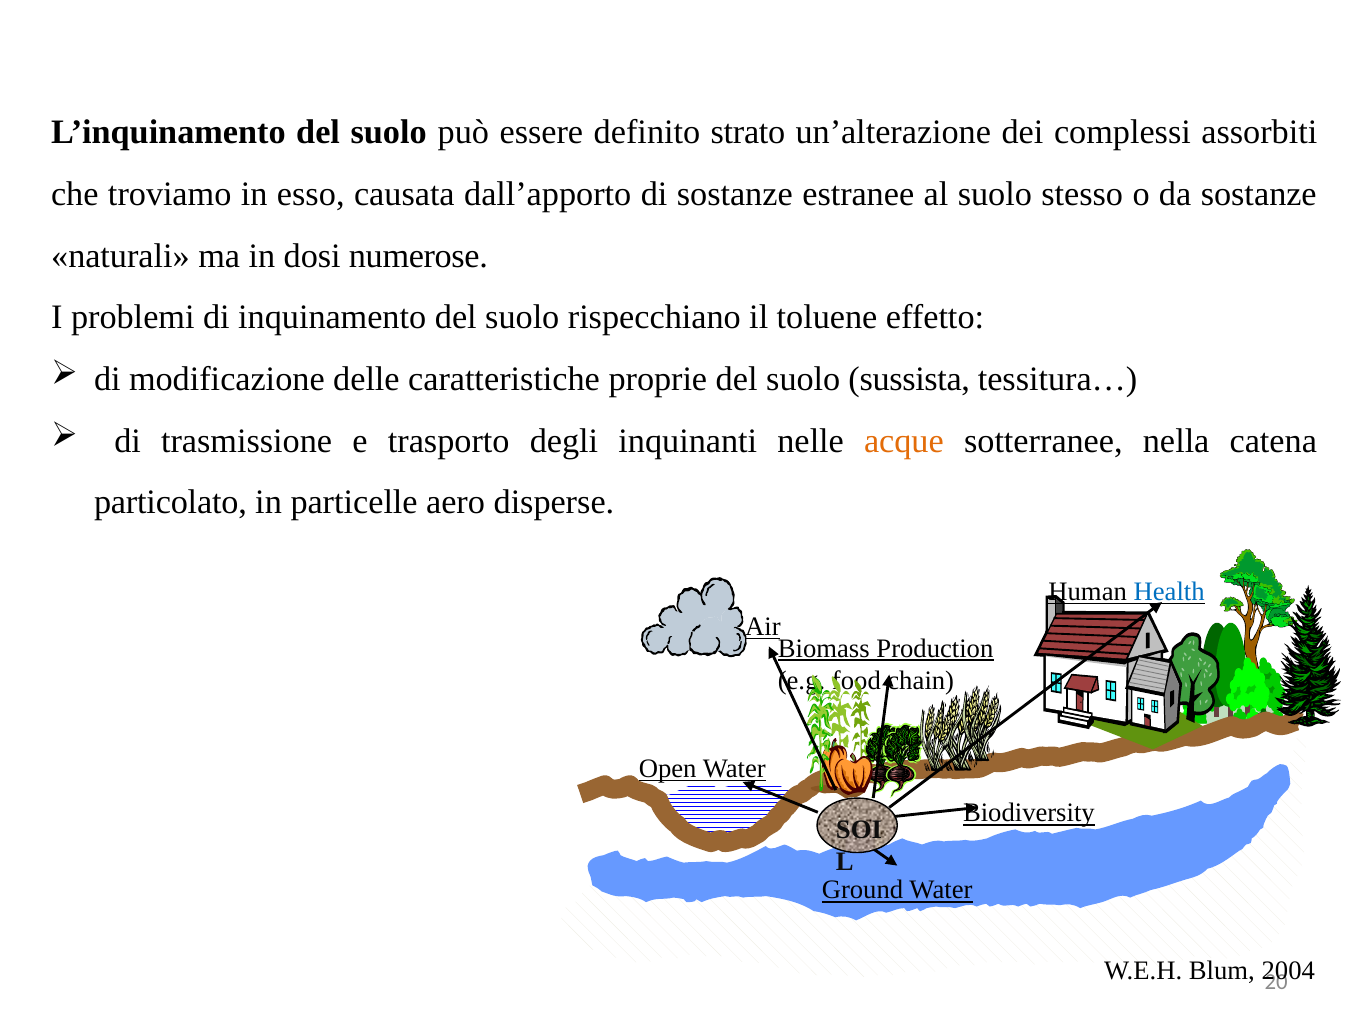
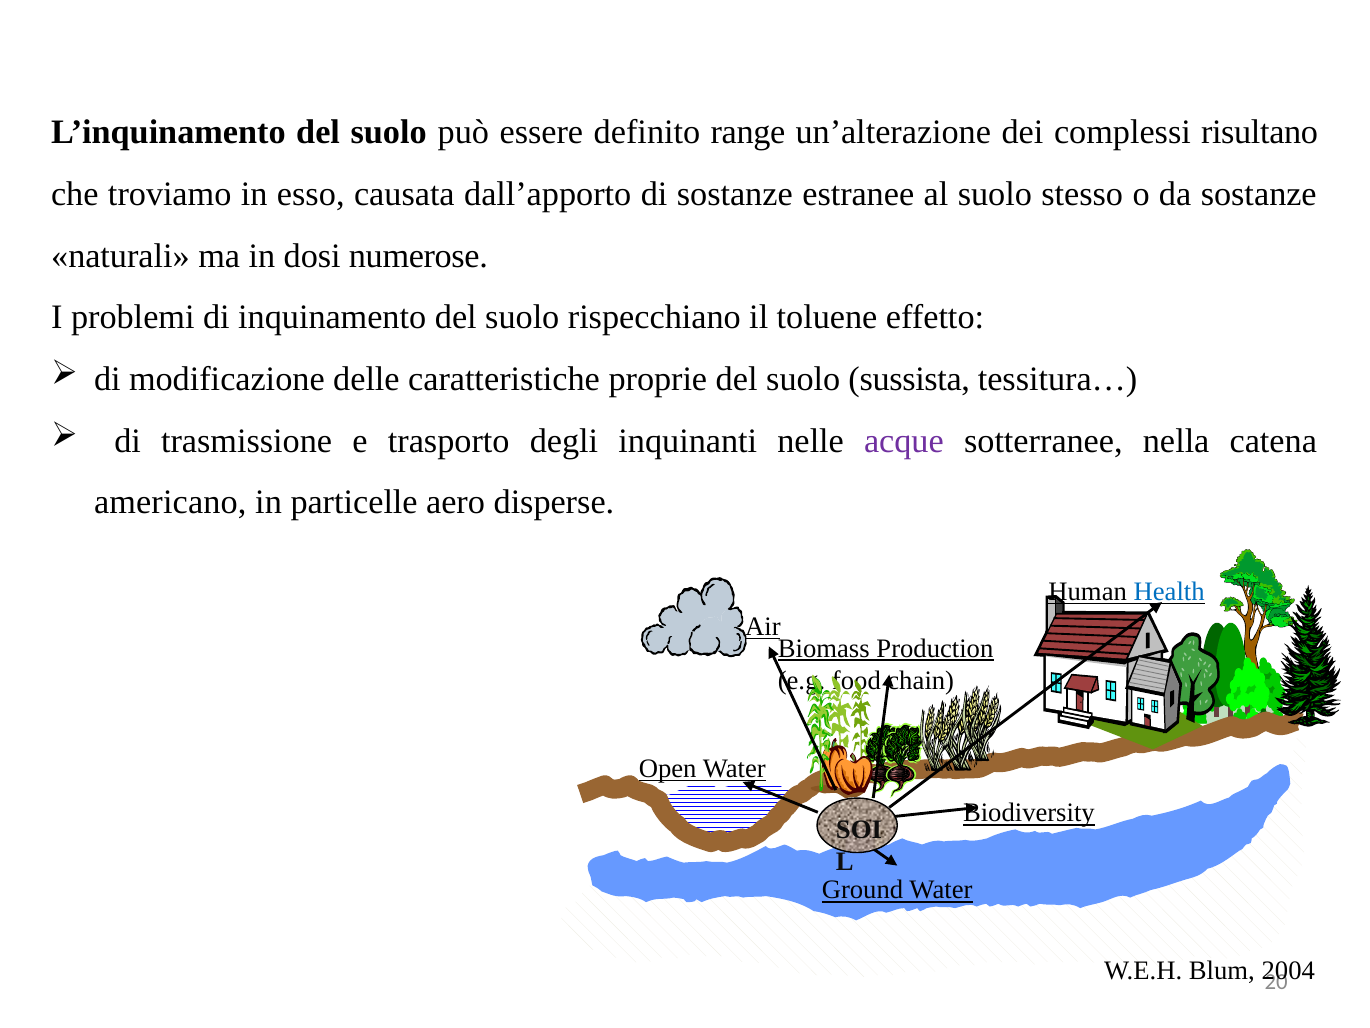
strato: strato -> range (748, 132)
assorbiti: assorbiti -> risultano (1260, 132)
acque colour: orange -> purple (904, 441)
particolato: particolato -> americano (170, 502)
